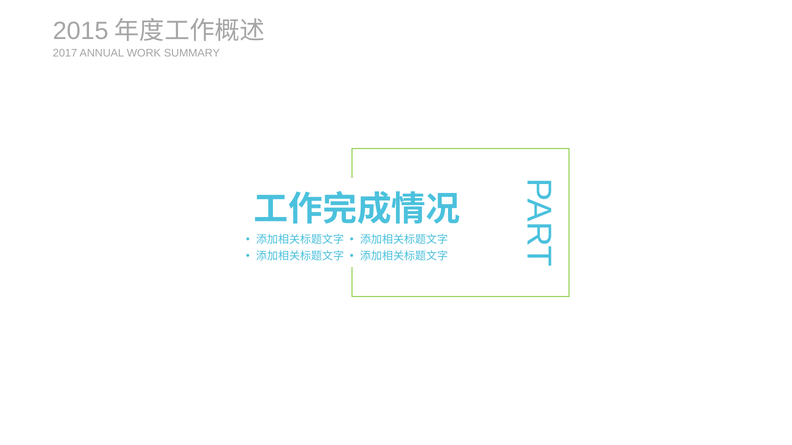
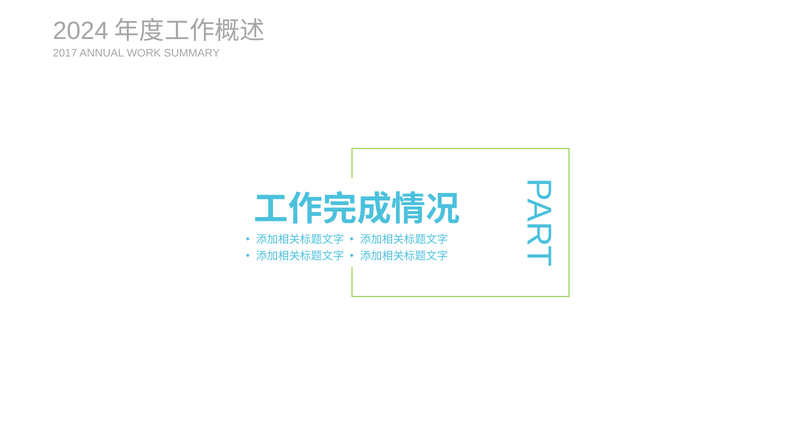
2015: 2015 -> 2024 (81, 31)
